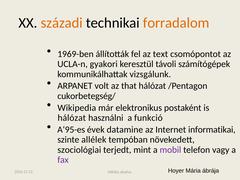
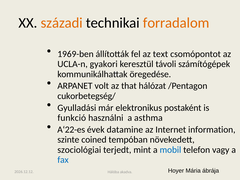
vizsgálunk: vizsgálunk -> öregedése (150, 74)
Wikipedia: Wikipedia -> Gyulladási (77, 108)
hálózat: hálózat -> funkció (72, 118)
funkció: funkció -> asthma (148, 118)
A‘95-es: A‘95-es -> A‘22-es (71, 130)
informatikai: informatikai -> information (212, 130)
allélek: allélek -> coined (94, 140)
mobil colour: purple -> blue (170, 150)
fax colour: purple -> blue (63, 160)
